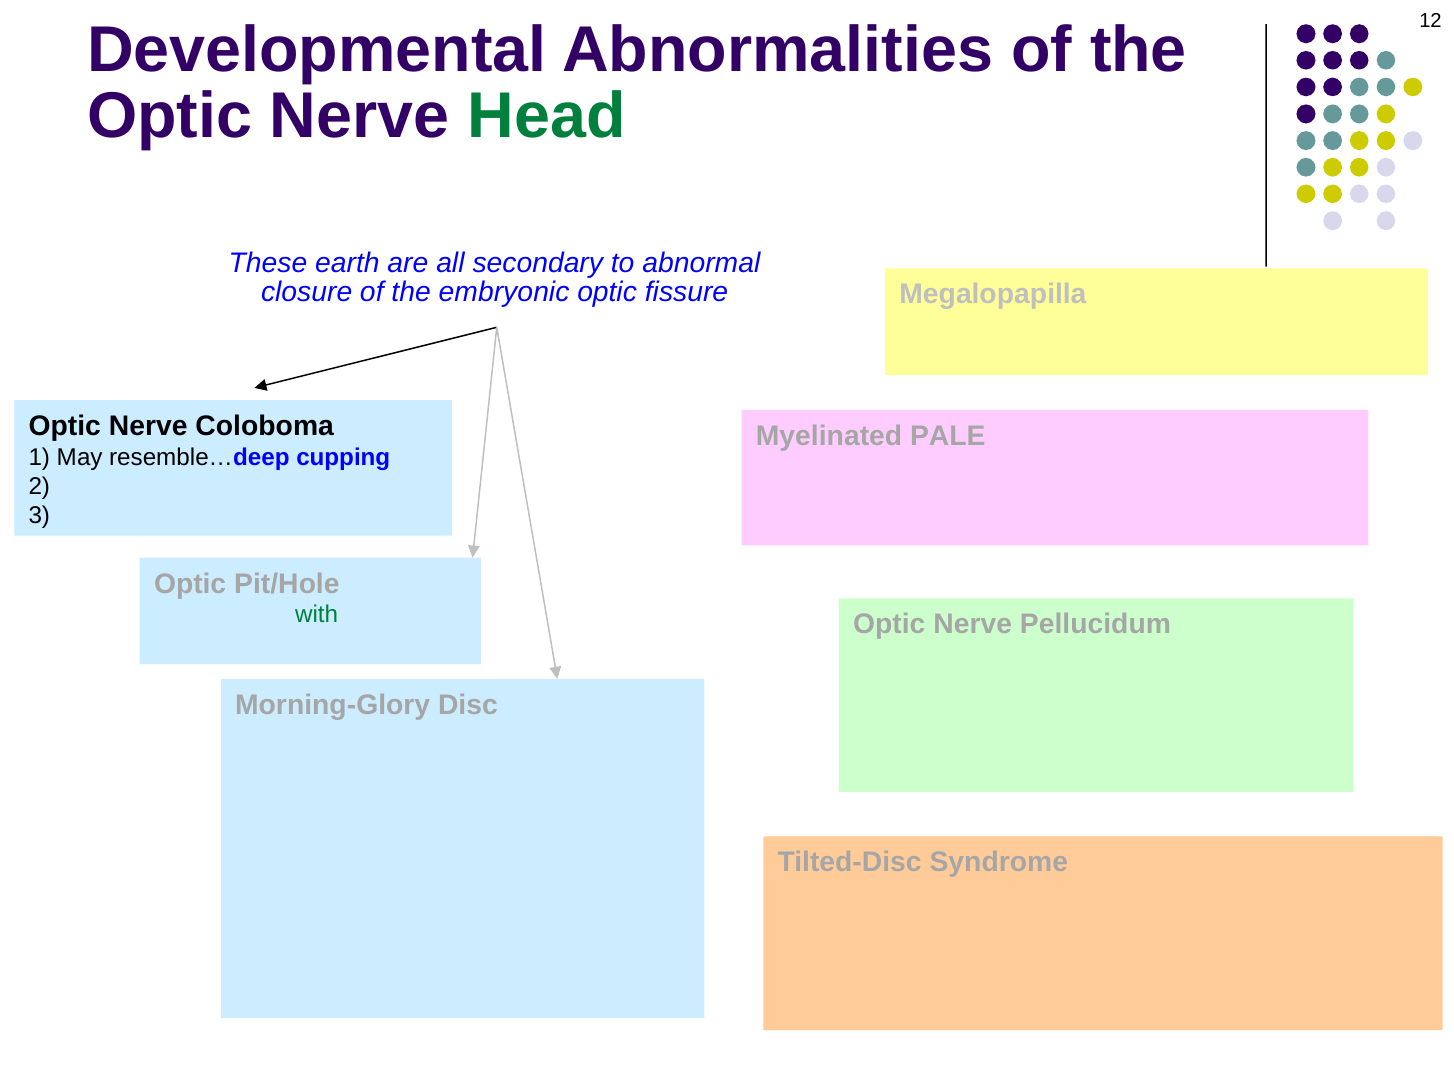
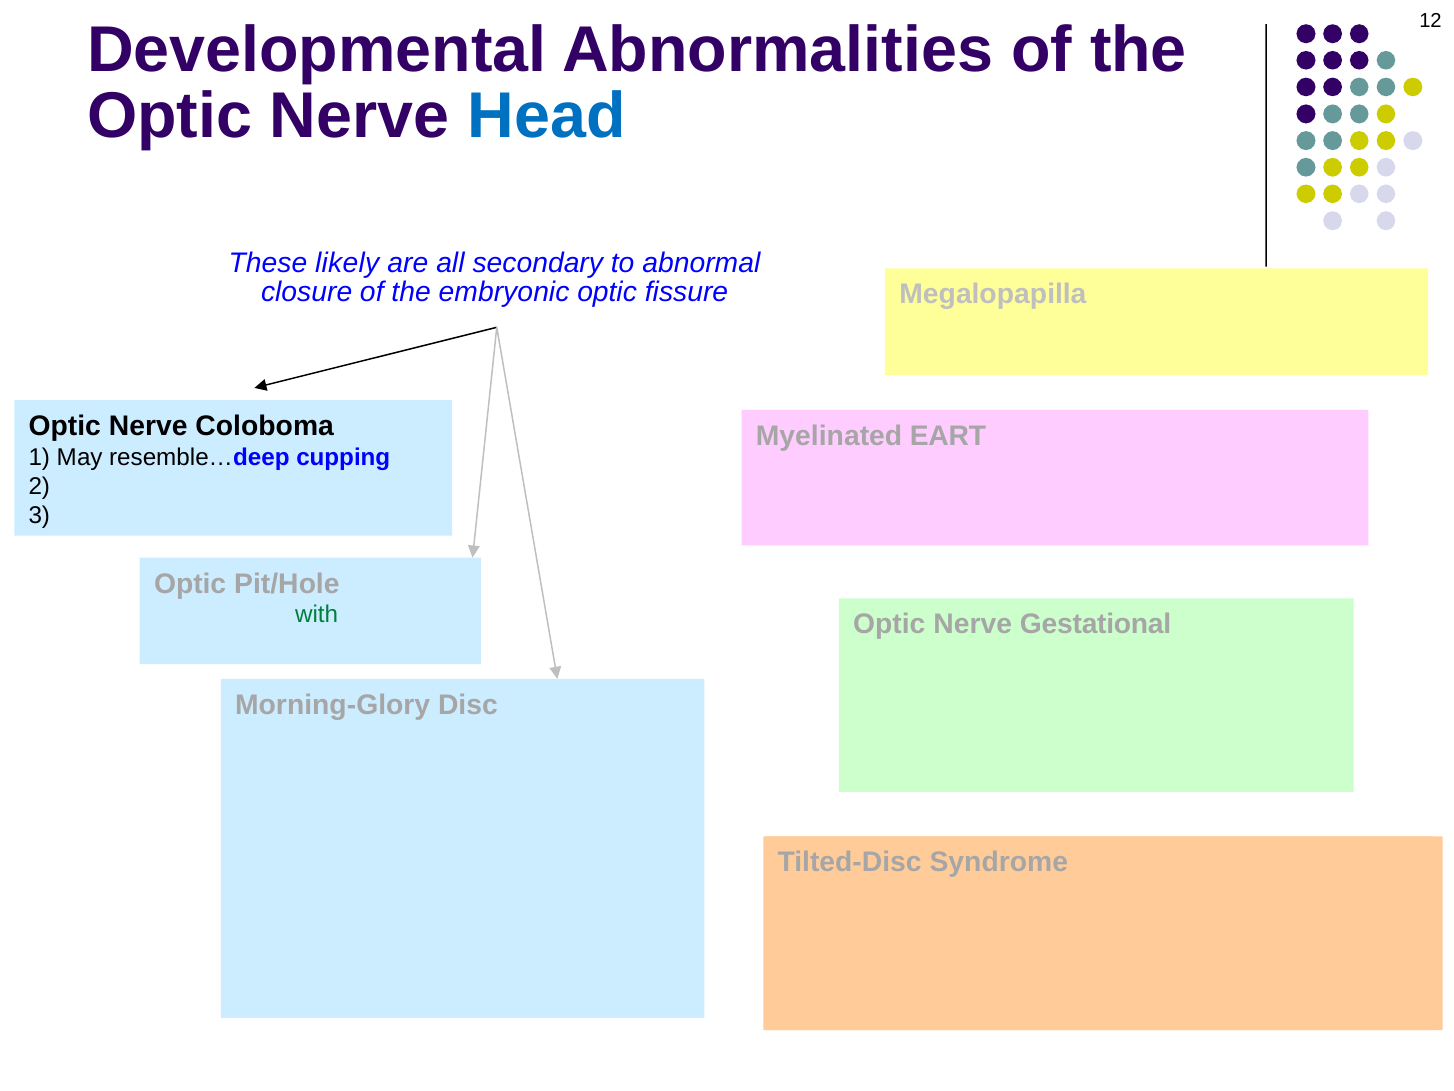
Head colour: green -> blue (547, 116)
earth: earth -> likely (347, 263)
Myelinated PALE: PALE -> EART (948, 436)
Pellucidum: Pellucidum -> Gestational (1096, 624)
